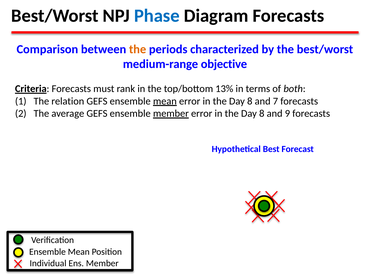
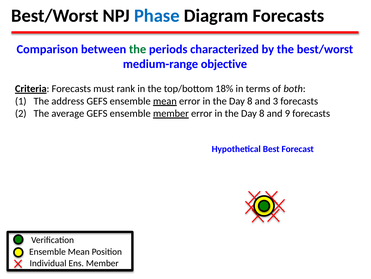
the colour: orange -> green (138, 49)
13%: 13% -> 18% (224, 88)
relation: relation -> address (68, 101)
7: 7 -> 3 (275, 101)
